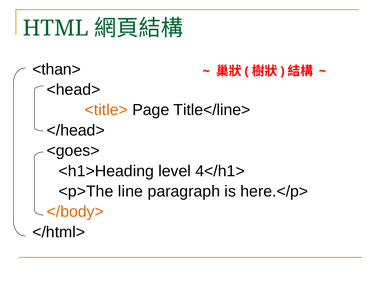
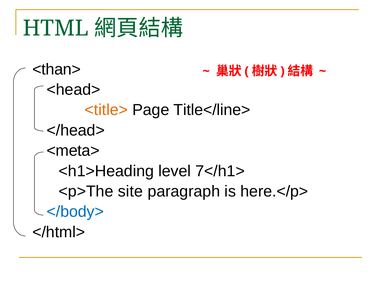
<goes>: <goes> -> <meta> (73, 151)
4</h1>: 4</h1> -> 7</h1> (220, 171)
line: line -> site (130, 191)
</body> colour: orange -> blue (75, 212)
